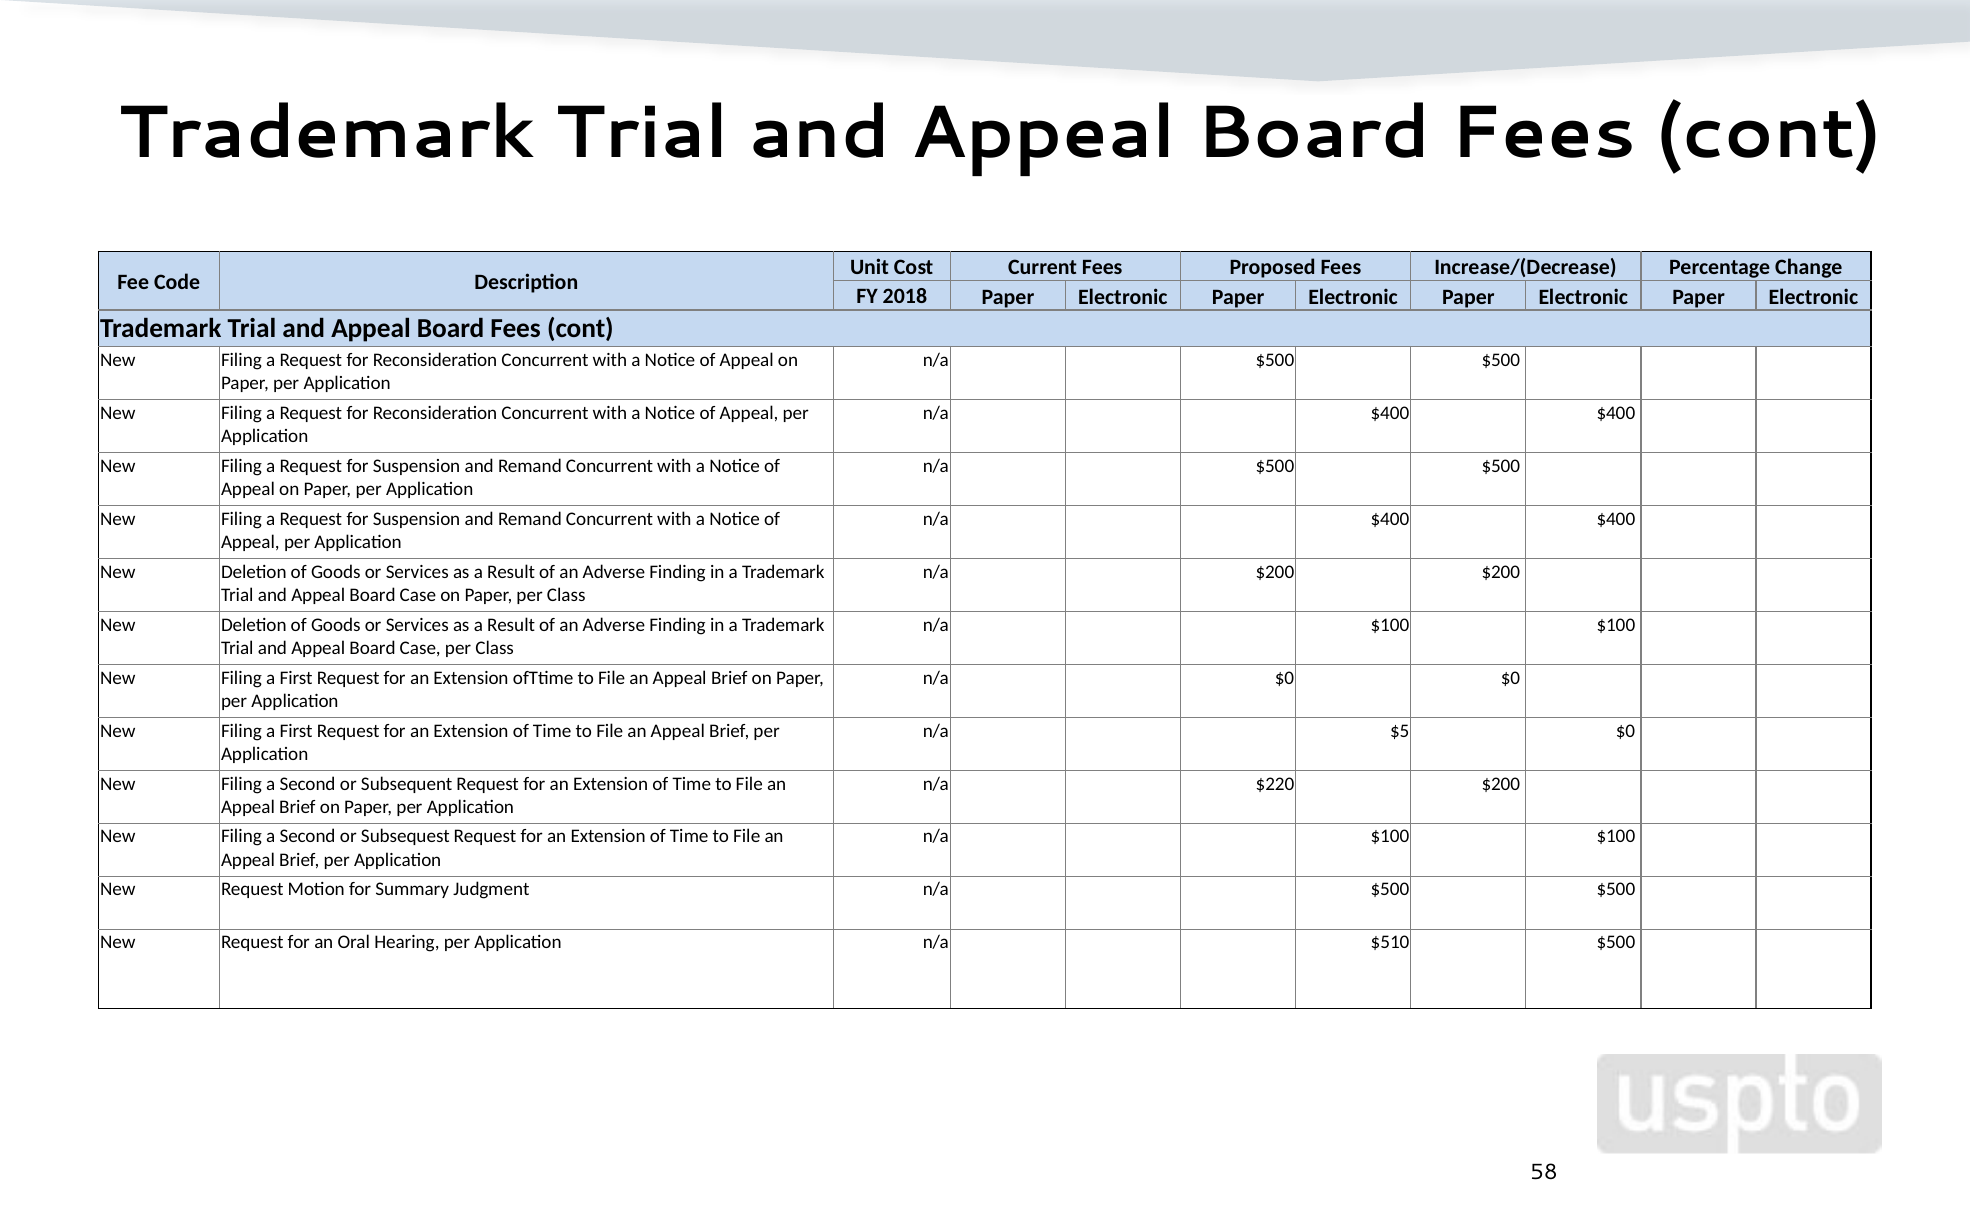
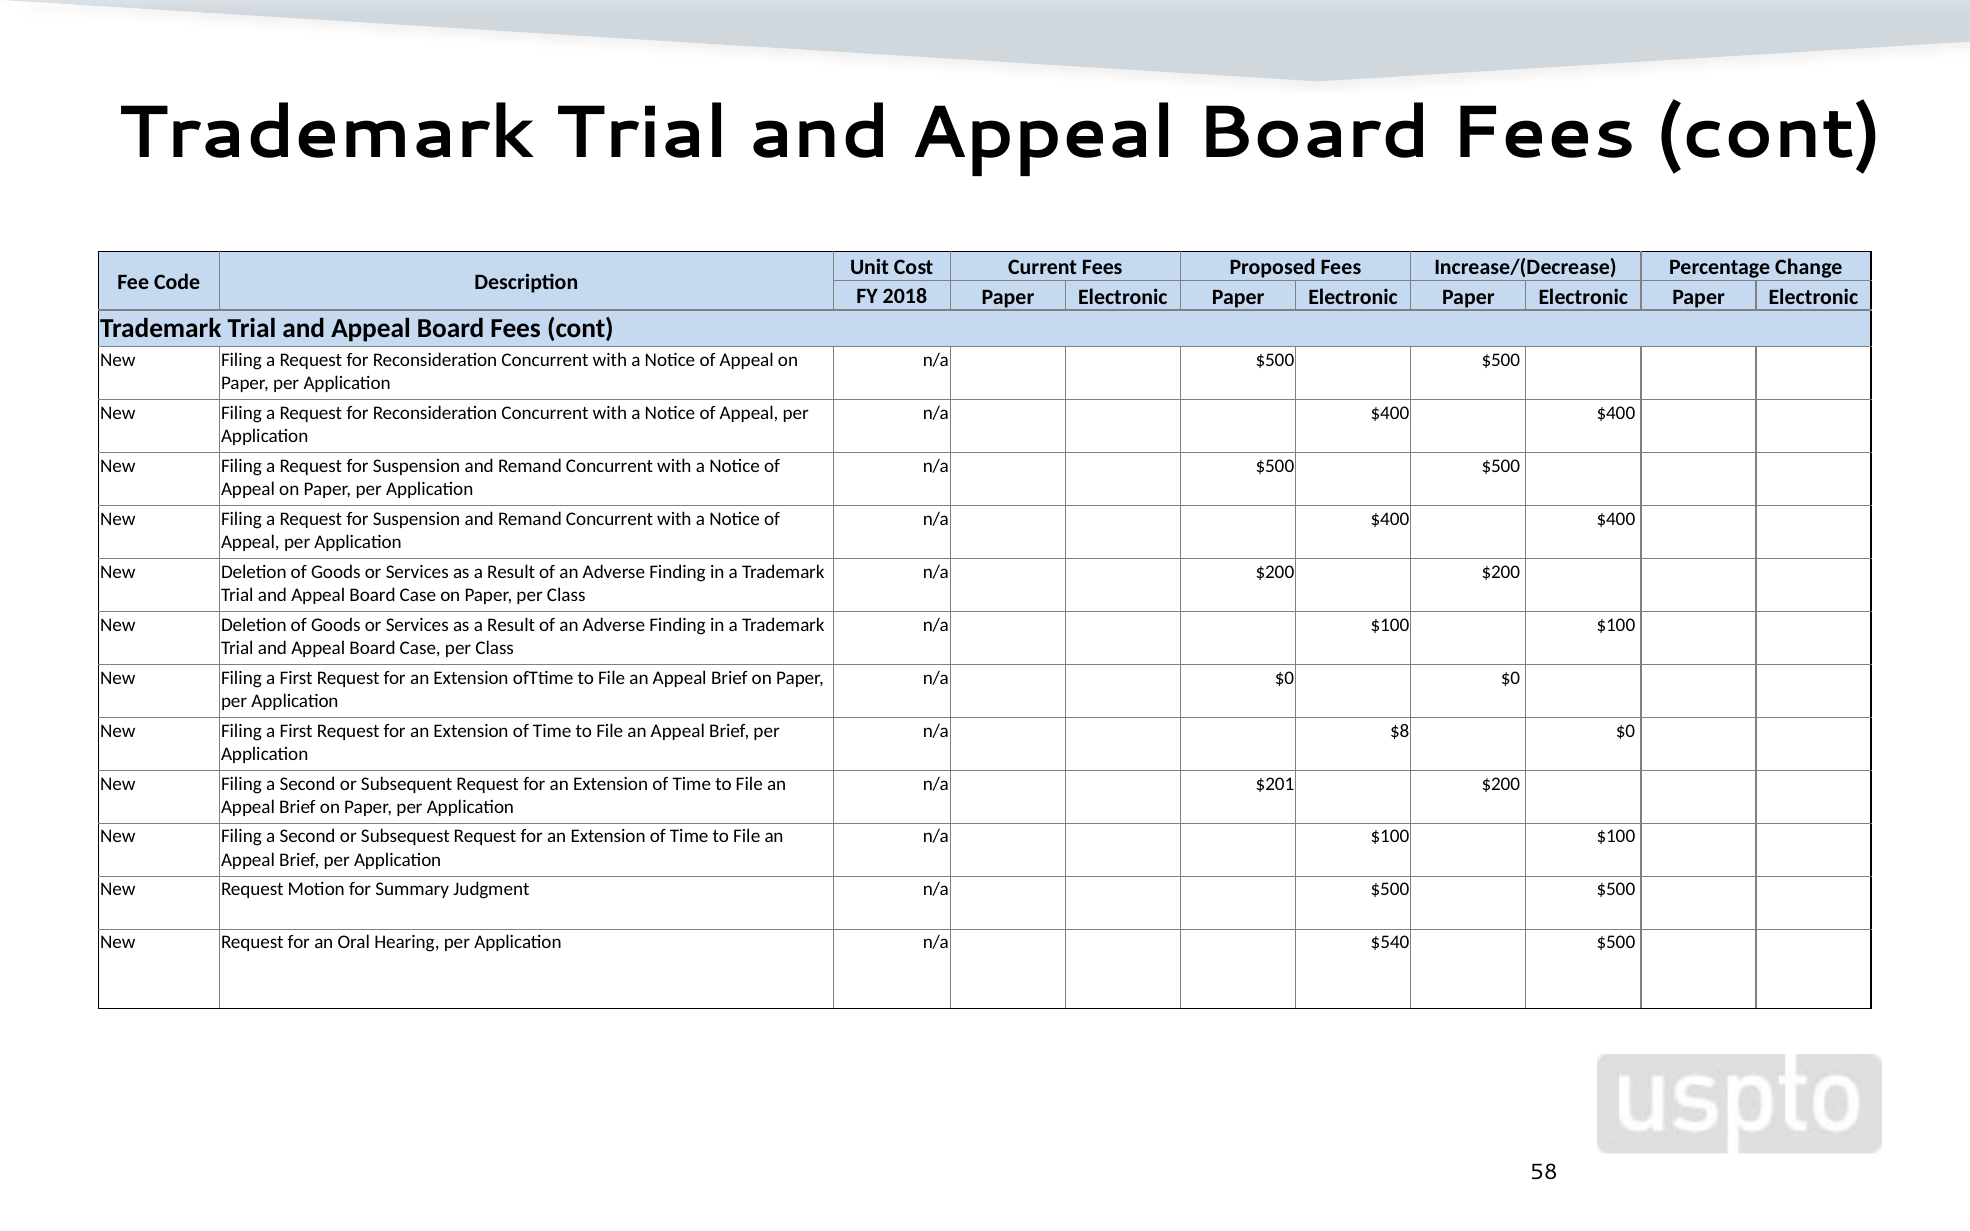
$5: $5 -> $8 (1400, 731)
$220: $220 -> $201 (1275, 784)
$510: $510 -> $540 (1390, 943)
